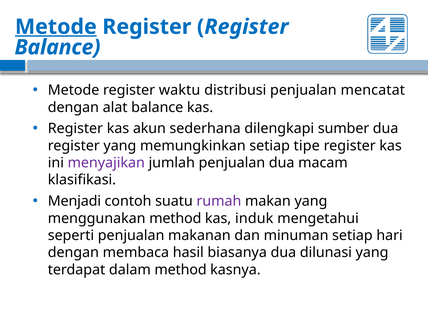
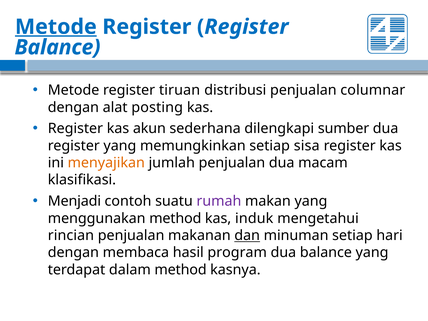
waktu: waktu -> tiruan (180, 90)
mencatat: mencatat -> columnar (373, 90)
alat balance: balance -> posting (157, 107)
tipe: tipe -> sisa (307, 146)
menyajikan colour: purple -> orange (106, 163)
seperti: seperti -> rincian (71, 235)
dan underline: none -> present (247, 235)
biasanya: biasanya -> program (237, 253)
dua dilunasi: dilunasi -> balance (326, 253)
